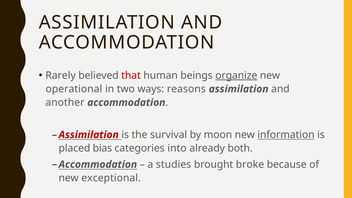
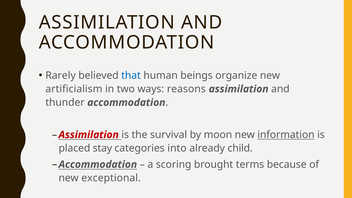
that colour: red -> blue (131, 75)
organize underline: present -> none (236, 75)
operational: operational -> artificialism (74, 89)
another: another -> thunder (65, 103)
bias: bias -> stay (102, 148)
both: both -> child (240, 148)
studies: studies -> scoring (174, 164)
broke: broke -> terms (250, 164)
